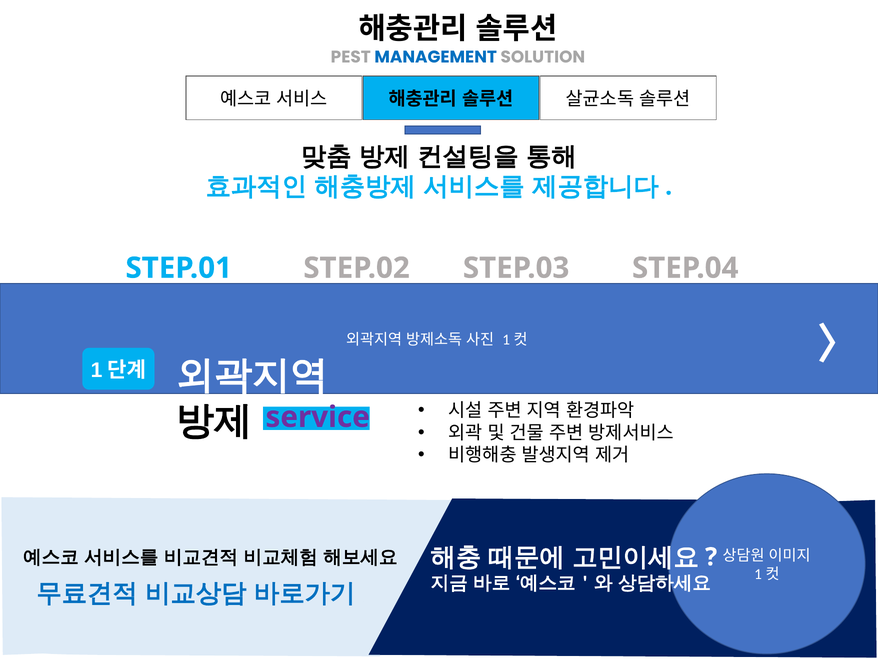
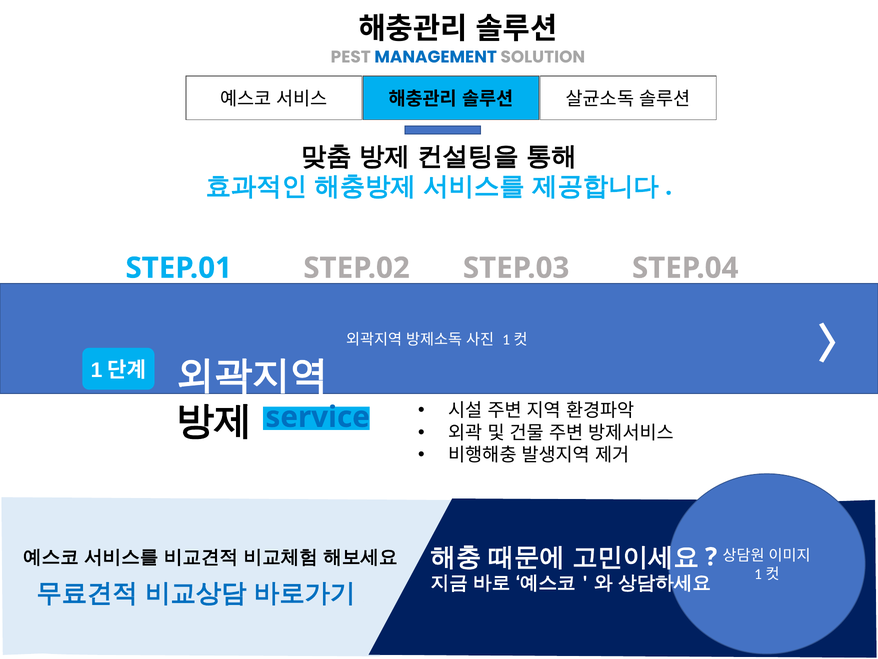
service colour: purple -> blue (318, 417)
